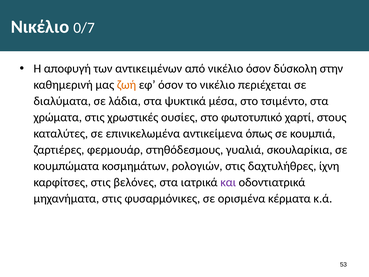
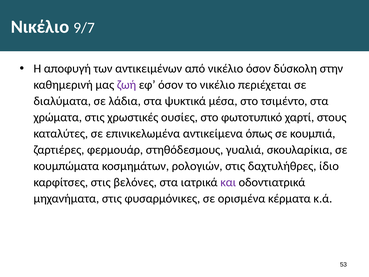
0/7: 0/7 -> 9/7 (84, 28)
ζωή colour: orange -> purple (127, 85)
ίχνη: ίχνη -> ίδιο (329, 166)
